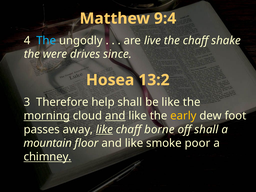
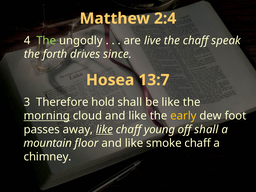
9:4: 9:4 -> 2:4 (165, 18)
The colour: light blue -> light green (46, 41)
shake: shake -> speak (226, 41)
were: were -> forth (55, 54)
13:2: 13:2 -> 13:7 (154, 80)
help: help -> hold (103, 102)
and underline: present -> none (115, 116)
borne: borne -> young (160, 129)
smoke poor: poor -> chaff (198, 143)
chimney underline: present -> none (48, 157)
